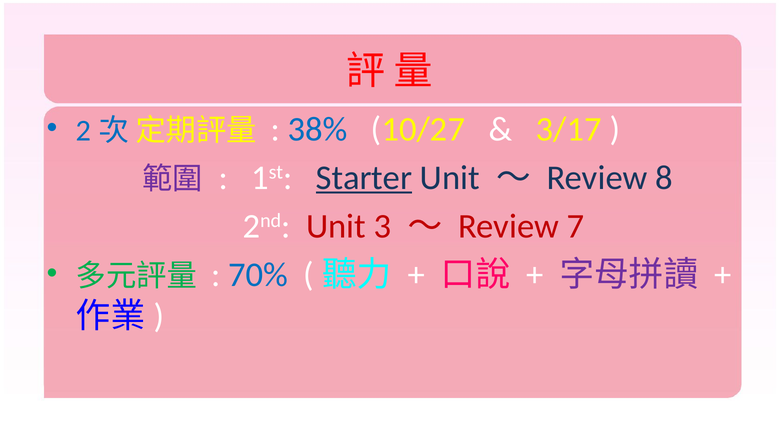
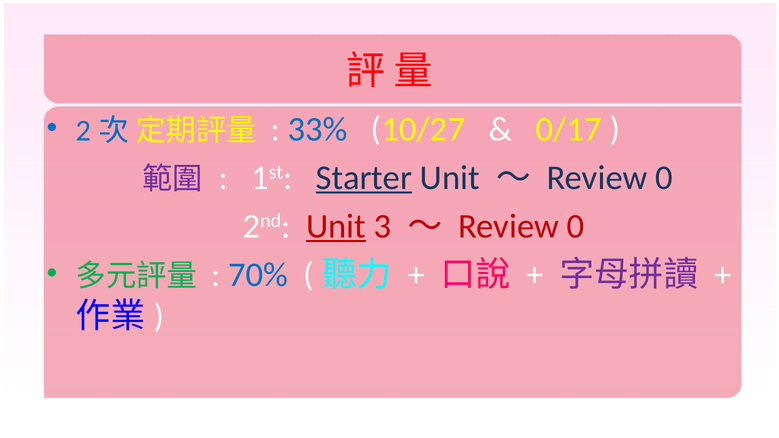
38%: 38% -> 33% (318, 129)
3/17: 3/17 -> 0/17 (569, 129)
8: 8 -> 0 (664, 178)
Unit underline: none -> present (336, 226)
7: 7 -> 0 (575, 226)
